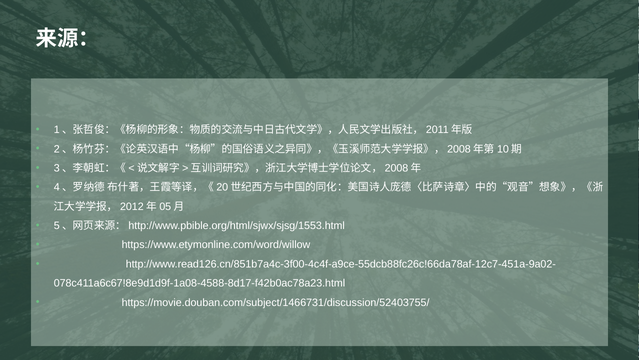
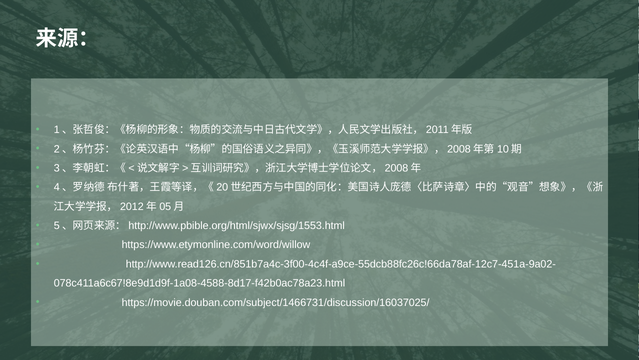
https://movie.douban.com/subject/1466731/discussion/52403755/: https://movie.douban.com/subject/1466731/discussion/52403755/ -> https://movie.douban.com/subject/1466731/discussion/16037025/ (276, 302)
